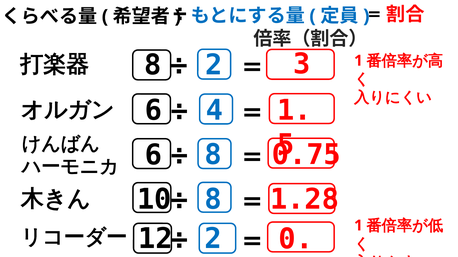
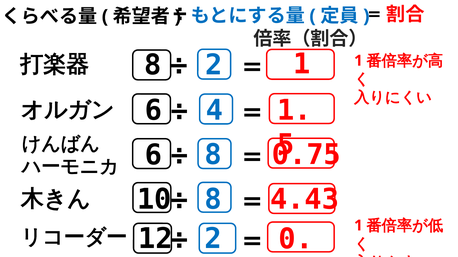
3: 3 -> 1 (302, 64)
1.28: 1.28 -> 4.43 (305, 200)
